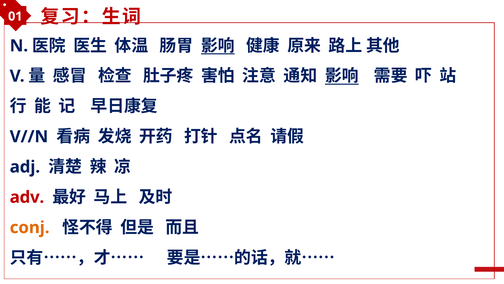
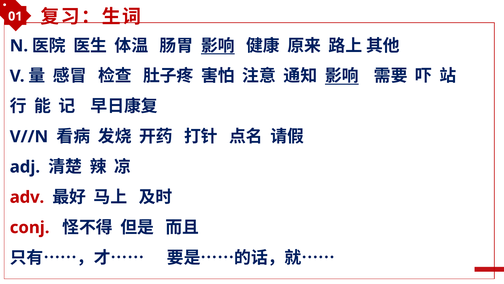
conj colour: orange -> red (30, 227)
